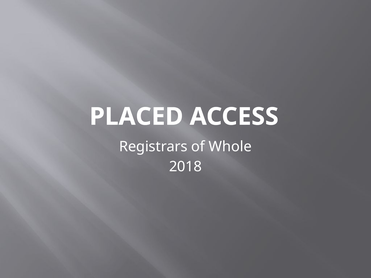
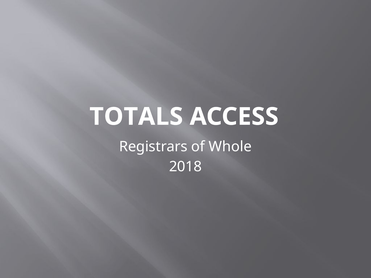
PLACED: PLACED -> TOTALS (136, 117)
